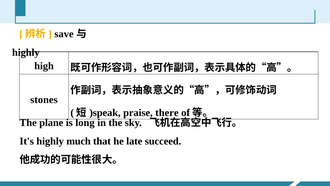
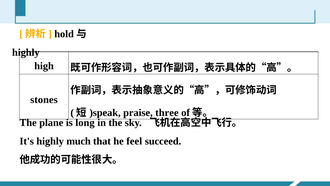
save: save -> hold (64, 34)
there: there -> three (167, 112)
late: late -> feel (134, 141)
